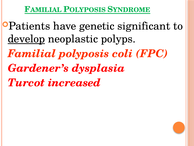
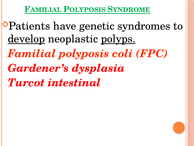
significant: significant -> syndromes (144, 26)
polyps underline: none -> present (118, 39)
increased: increased -> intestinal (74, 82)
